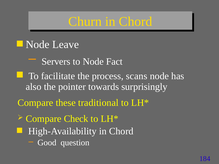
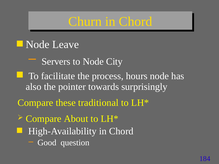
Fact: Fact -> City (114, 62)
scans: scans -> hours (137, 76)
Check: Check -> About (76, 119)
